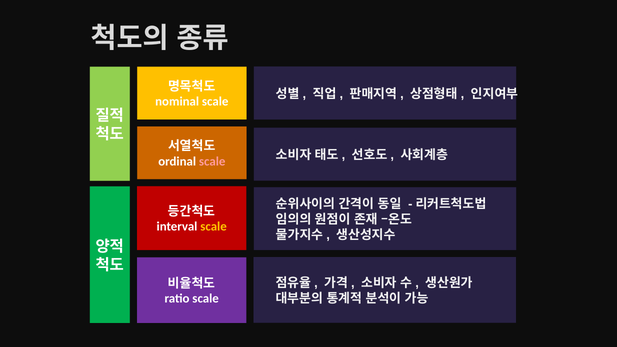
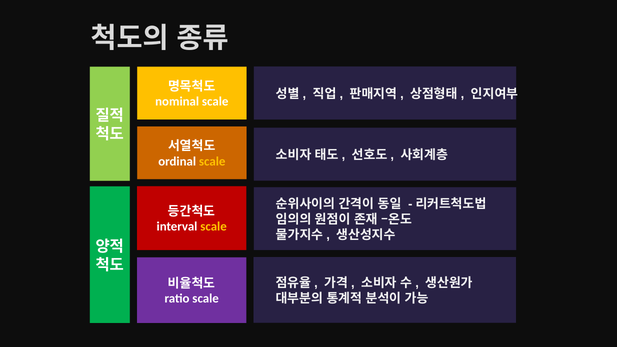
scale colour: pink -> yellow (212, 161)
